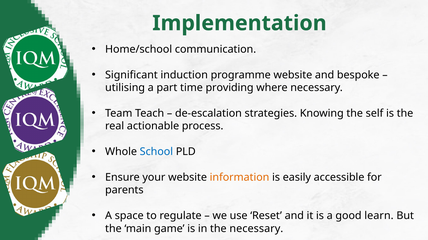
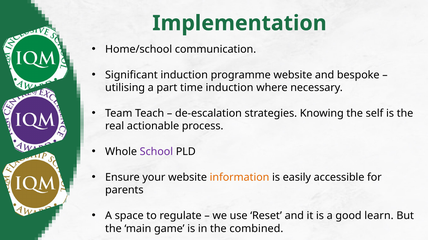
time providing: providing -> induction (230, 88)
School colour: blue -> purple (156, 152)
the necessary: necessary -> combined (256, 229)
